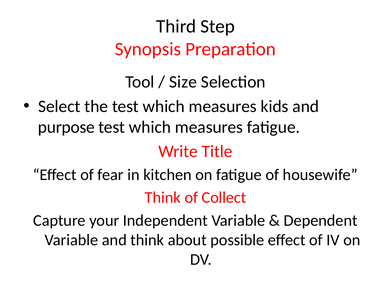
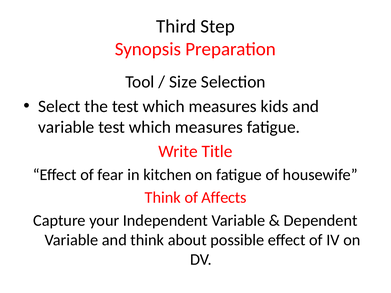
purpose: purpose -> variable (66, 127)
Collect: Collect -> Affects (224, 198)
